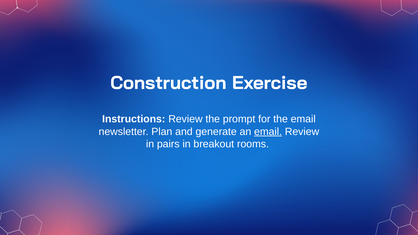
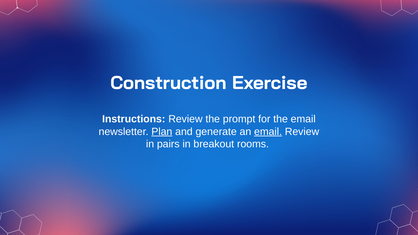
Plan underline: none -> present (162, 132)
